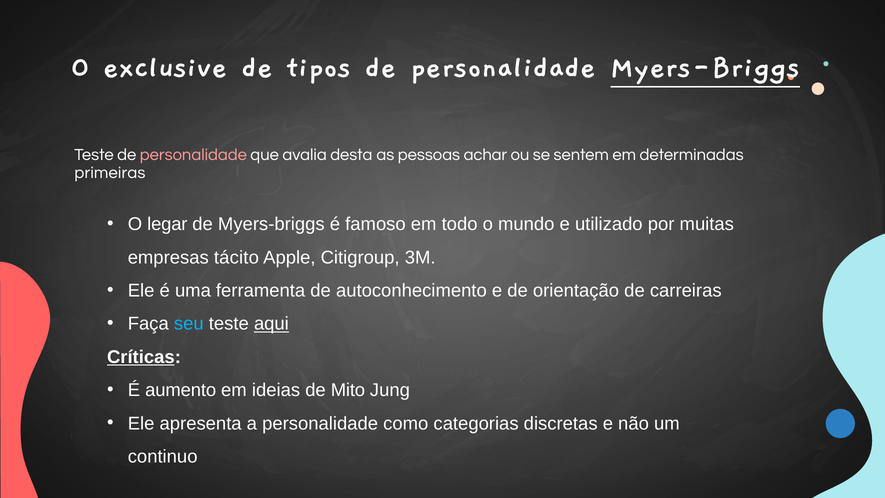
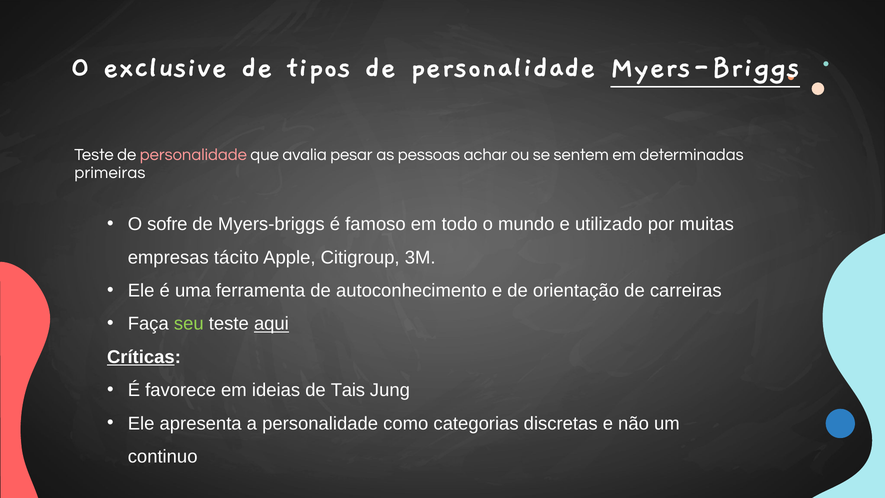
desta: desta -> pesar (351, 155)
legar: legar -> sofre (167, 224)
seu colour: light blue -> light green (189, 324)
aumento: aumento -> favorece (181, 390)
Mito: Mito -> Tais (348, 390)
